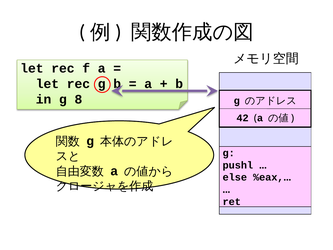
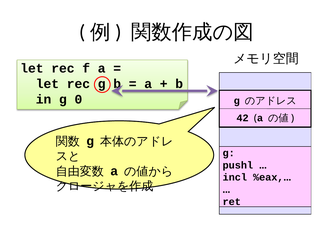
8: 8 -> 0 (78, 99)
else: else -> incl (235, 177)
